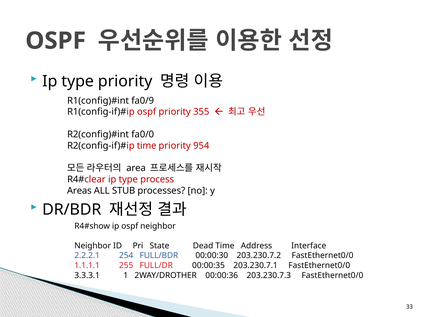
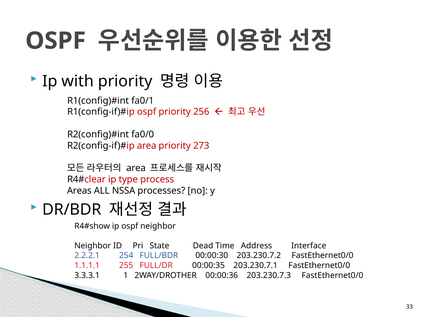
type: type -> with (78, 81)
fa0/9: fa0/9 -> fa0/1 (143, 101)
355: 355 -> 256 (201, 112)
time: time -> area (147, 146)
954: 954 -> 273 (201, 146)
STUB: STUB -> NSSA (124, 191)
